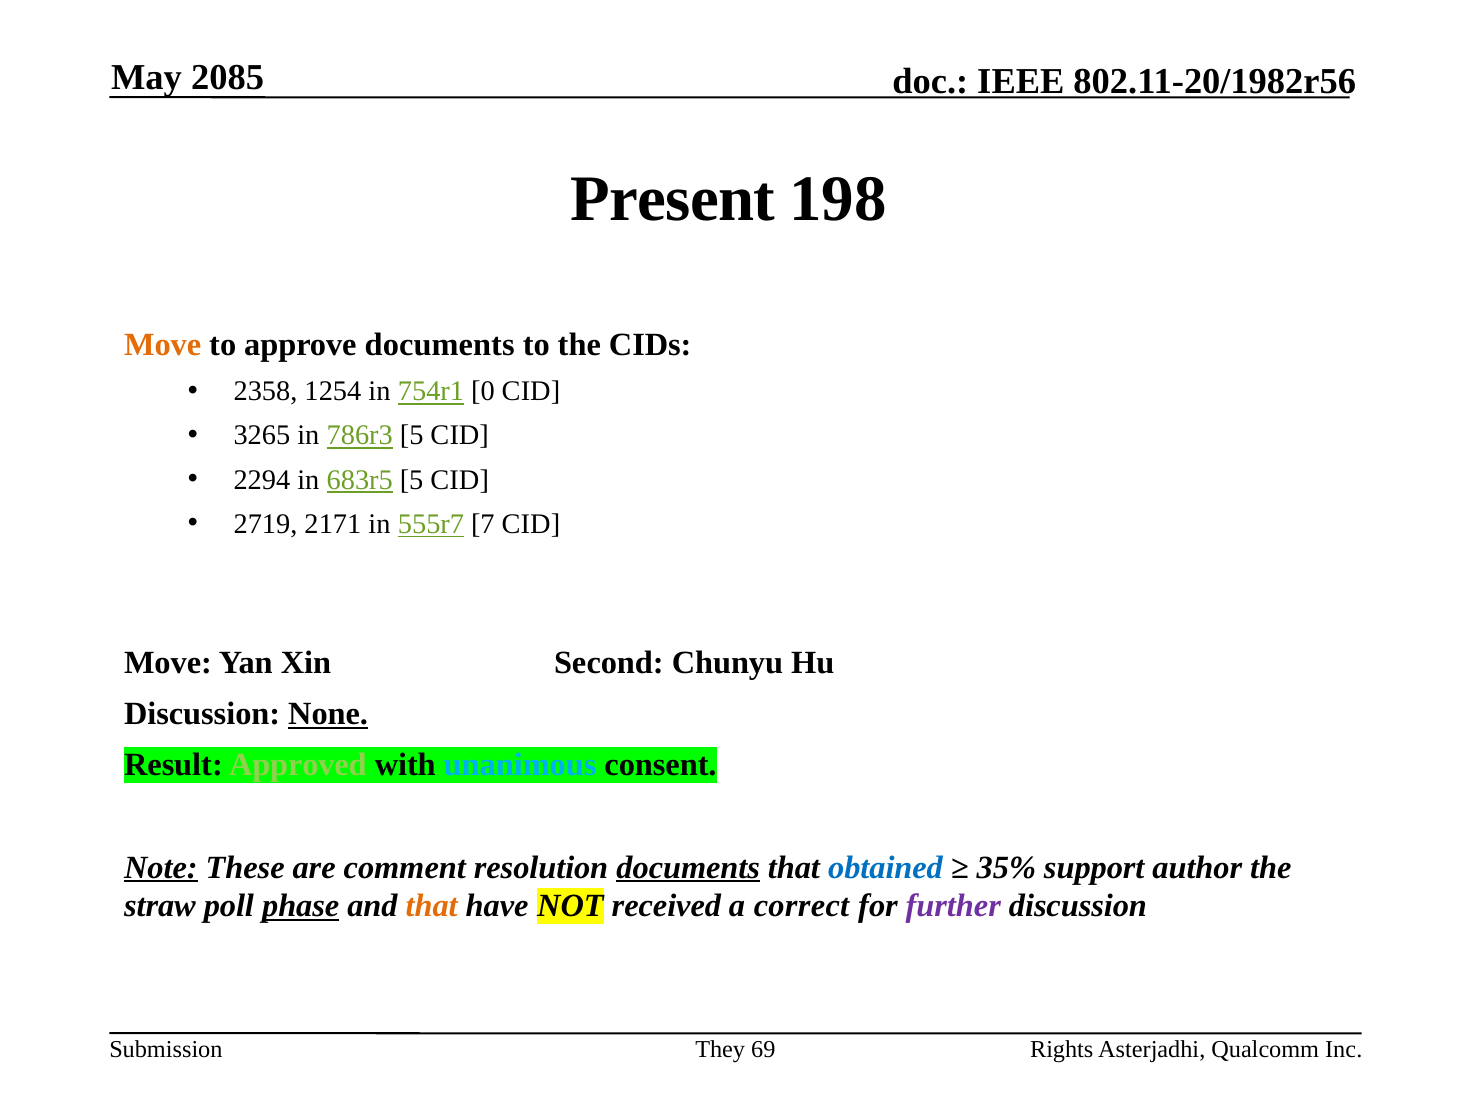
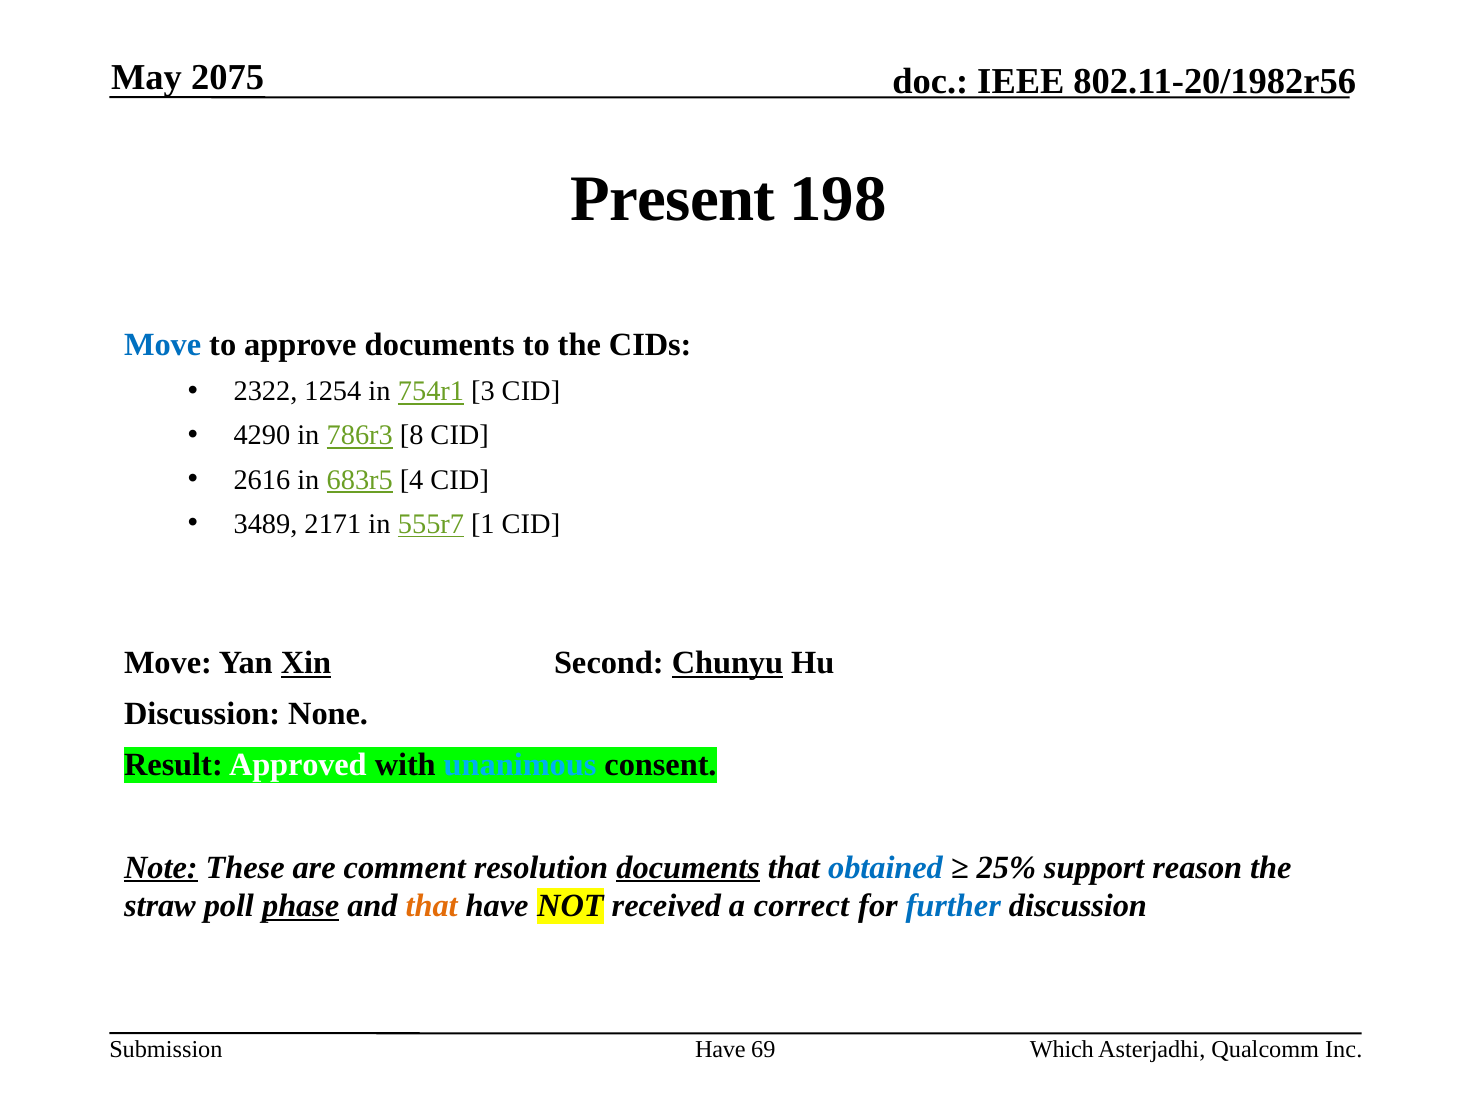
2085: 2085 -> 2075 (228, 77)
Move colour: orange -> blue (163, 345)
2358: 2358 -> 2322 (266, 391)
0: 0 -> 3 (483, 391)
3265: 3265 -> 4290 (262, 436)
786r3 5: 5 -> 8 (412, 436)
2294: 2294 -> 2616 (262, 480)
683r5 5: 5 -> 4 (412, 480)
2719: 2719 -> 3489 (266, 524)
7: 7 -> 1 (483, 524)
Xin underline: none -> present (306, 663)
Chunyu underline: none -> present (727, 663)
None underline: present -> none (328, 714)
Approved colour: light green -> white (298, 765)
35%: 35% -> 25% (1006, 868)
author: author -> reason (1197, 868)
further colour: purple -> blue (953, 906)
They: They -> Have (720, 1049)
Rights: Rights -> Which (1062, 1049)
